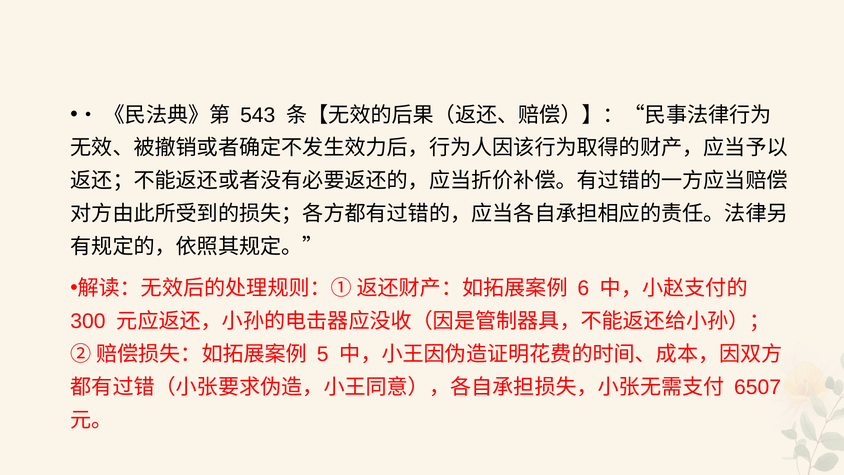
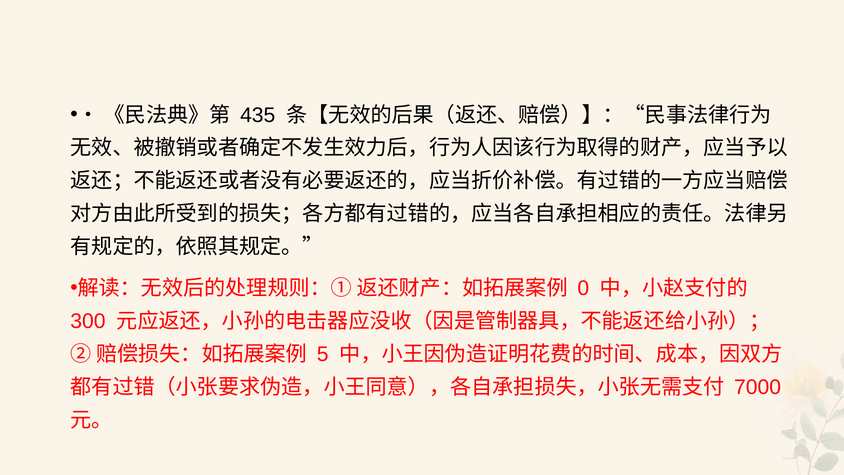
543: 543 -> 435 (258, 115)
6: 6 -> 0 (583, 288)
6507: 6507 -> 7000 (758, 387)
